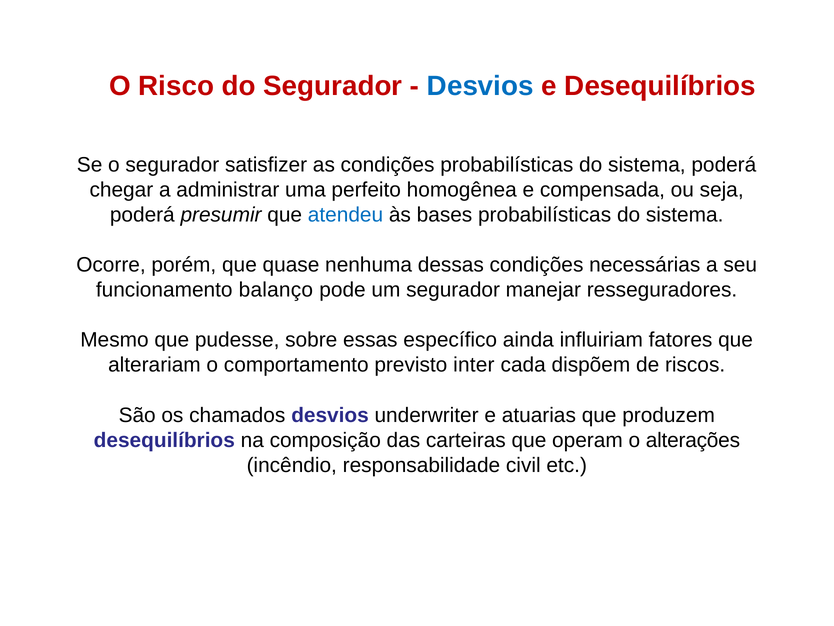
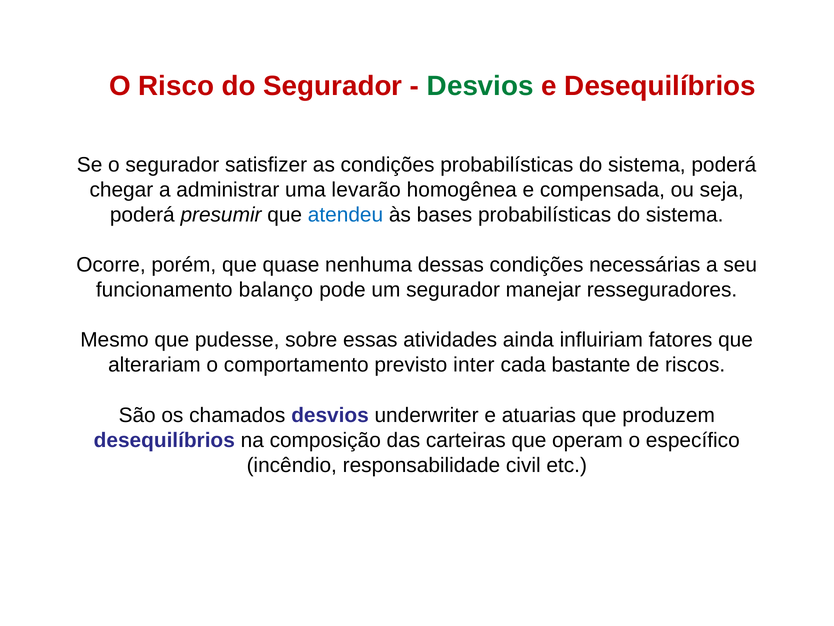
Desvios colour: blue -> green (480, 86)
perfeito: perfeito -> levarão (366, 190)
específico: específico -> atividades (450, 340)
dispõem: dispõem -> bastante (591, 365)
alterações: alterações -> específico (693, 440)
